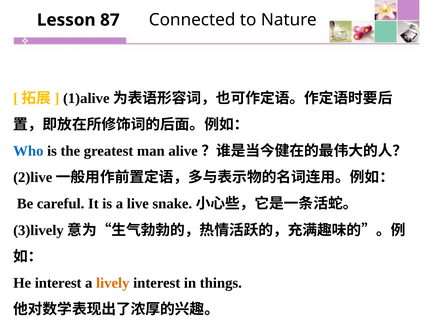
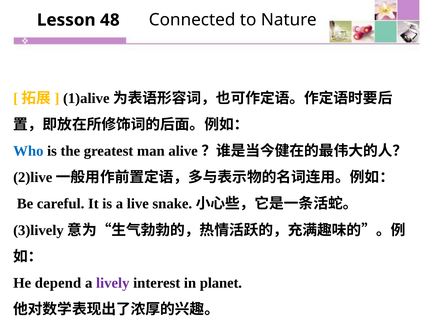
87: 87 -> 48 (110, 20)
He interest: interest -> depend (58, 284)
lively colour: orange -> purple (113, 284)
things: things -> planet (221, 284)
